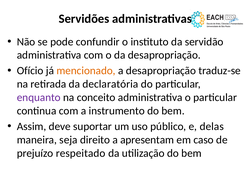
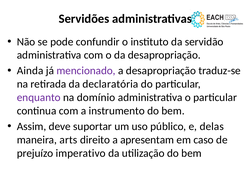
Ofício: Ofício -> Ainda (30, 71)
mencionado colour: orange -> purple (86, 71)
conceito: conceito -> domínio (96, 98)
seja: seja -> arts (68, 140)
respeitado: respeitado -> imperativo (81, 153)
